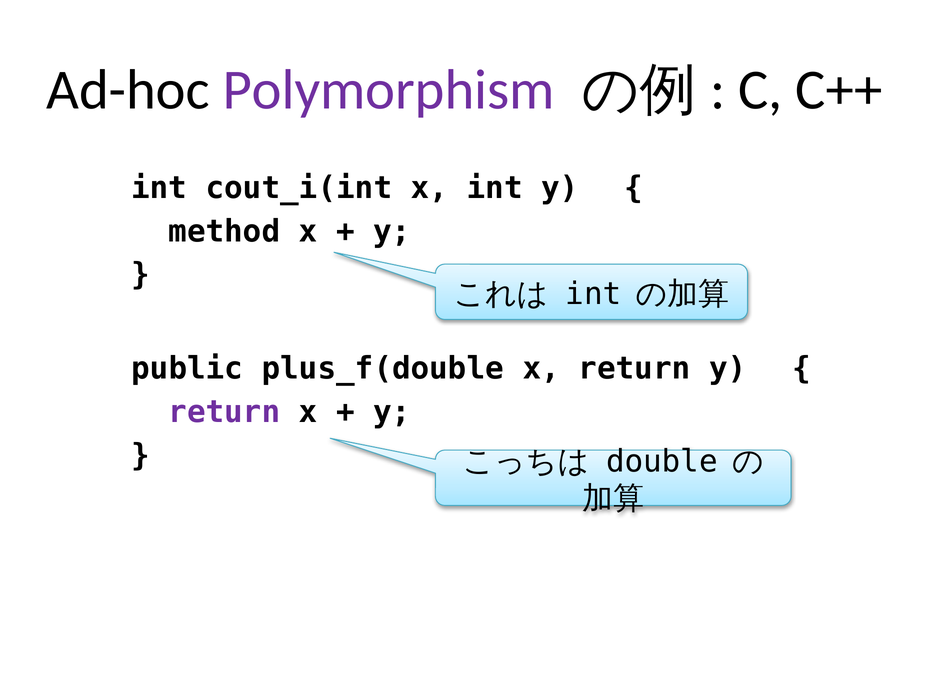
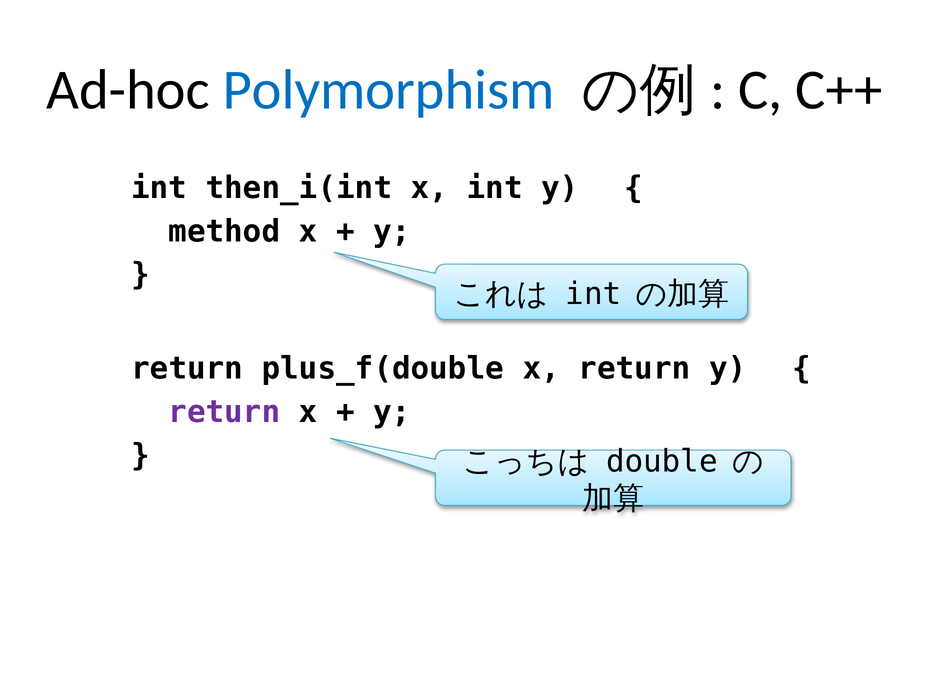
Polymorphism colour: purple -> blue (389, 90)
cout_i(int: cout_i(int -> then_i(int (299, 188)
public: public -> return (187, 369)
